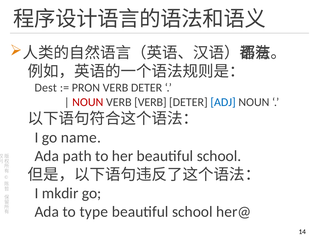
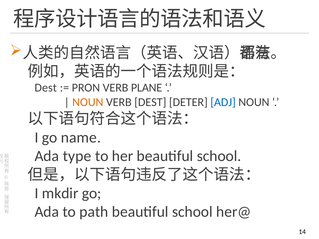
PRON VERB DETER: DETER -> PLANE (147, 88)
NOUN colour: red -> orange (88, 102)
VERB VERB: VERB -> DEST (150, 102)
path: path -> type (77, 156)
type: type -> path (94, 212)
